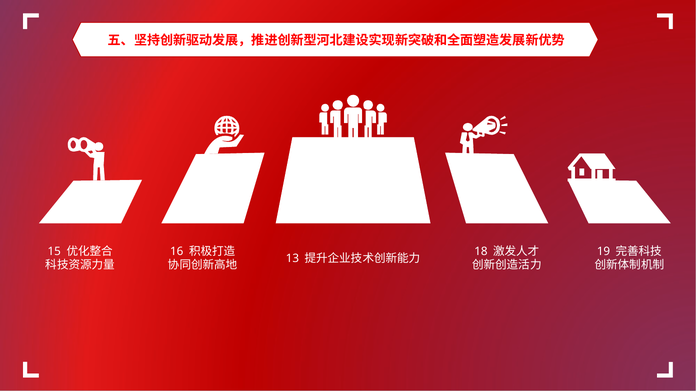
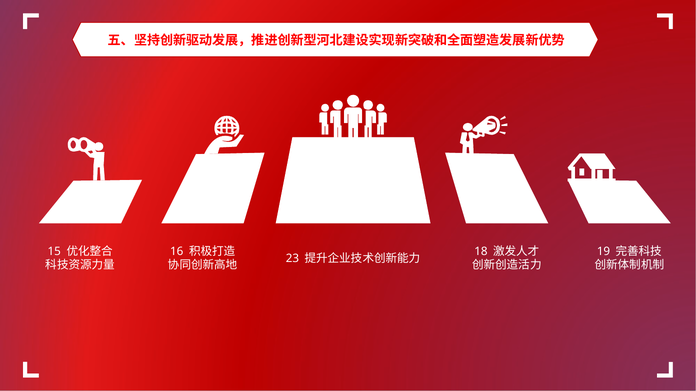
13: 13 -> 23 (292, 259)
